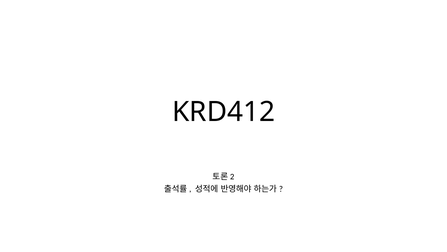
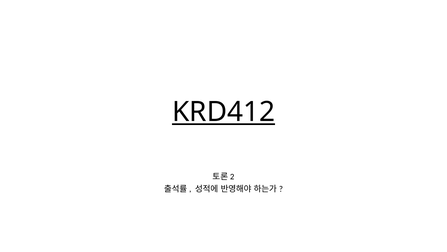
KRD412 underline: none -> present (224, 112)
